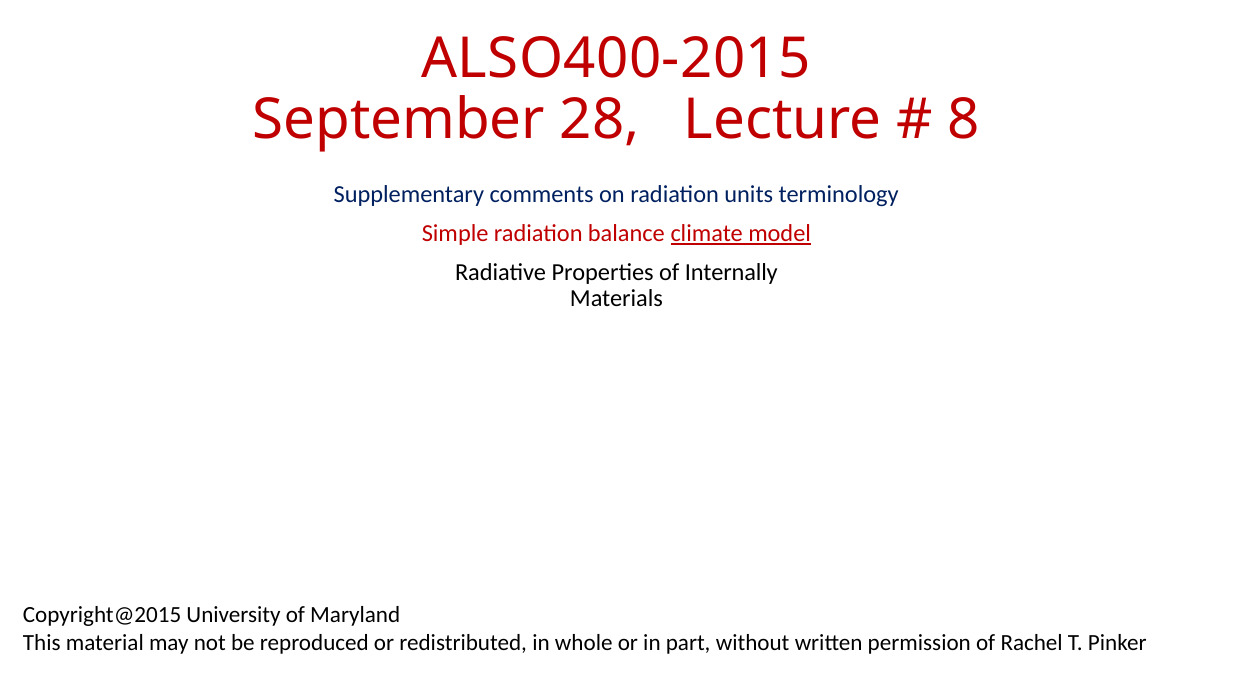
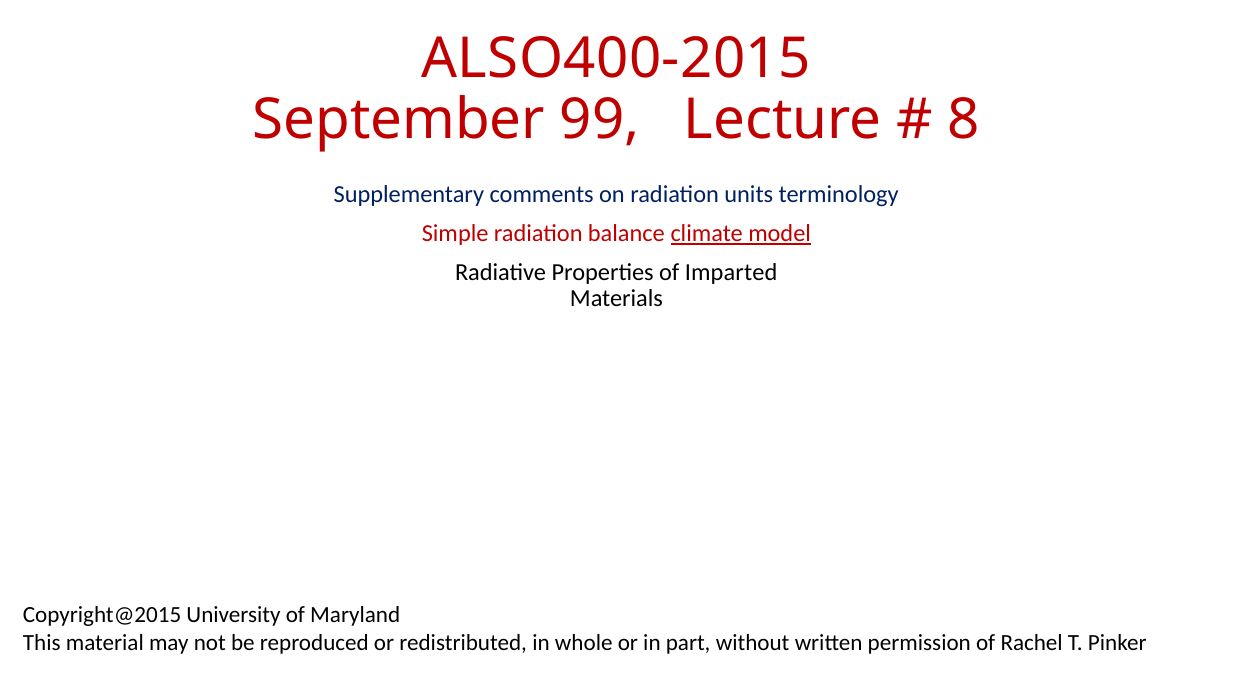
28: 28 -> 99 (600, 120)
Internally: Internally -> Imparted (731, 272)
